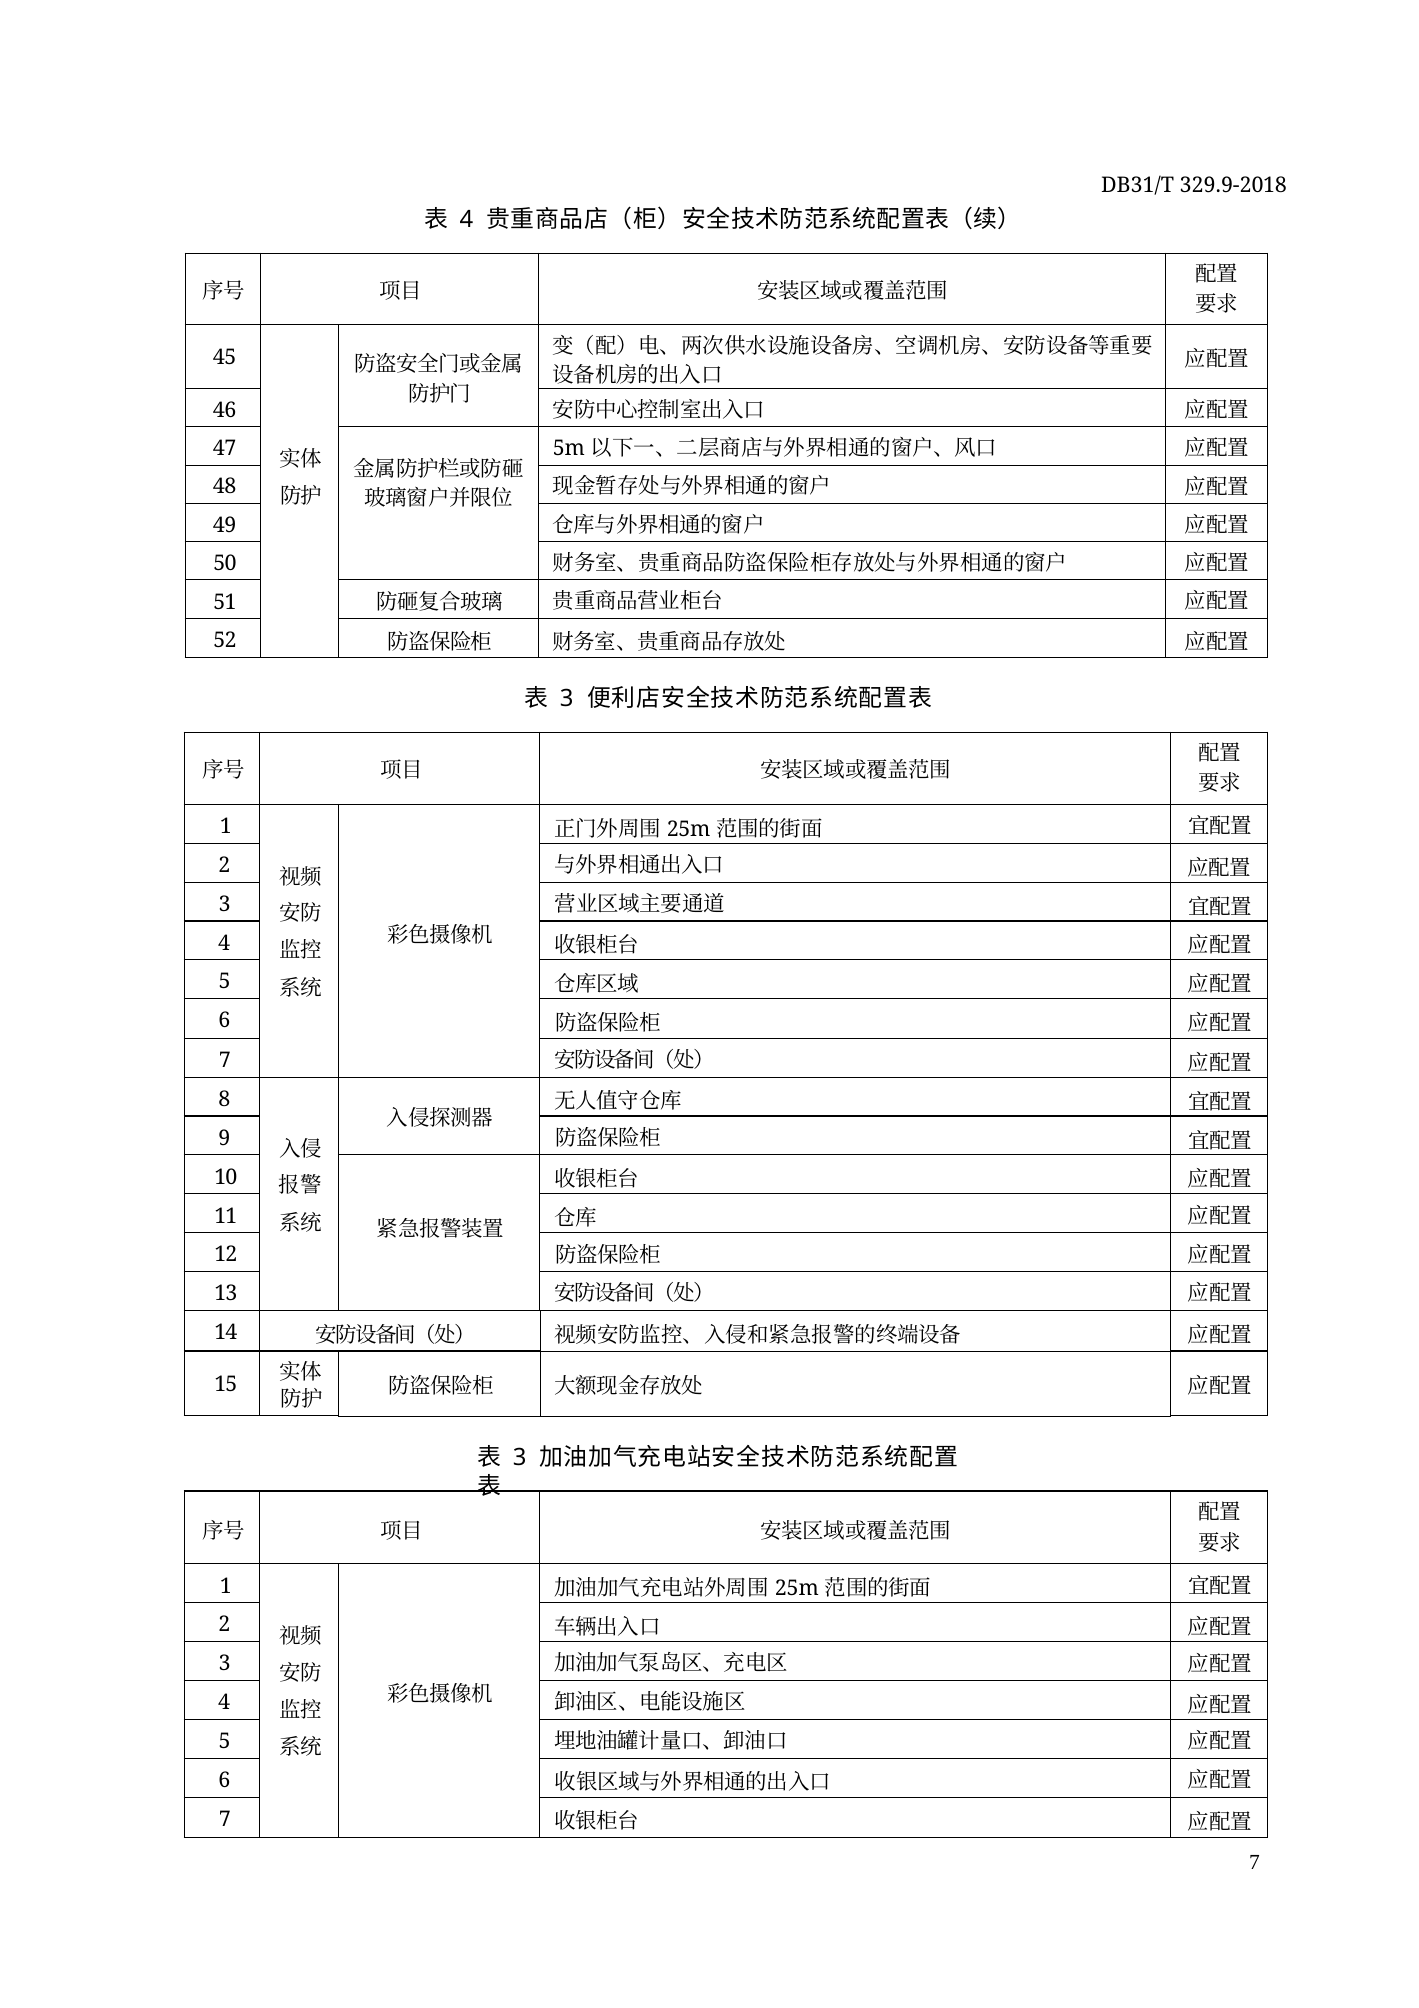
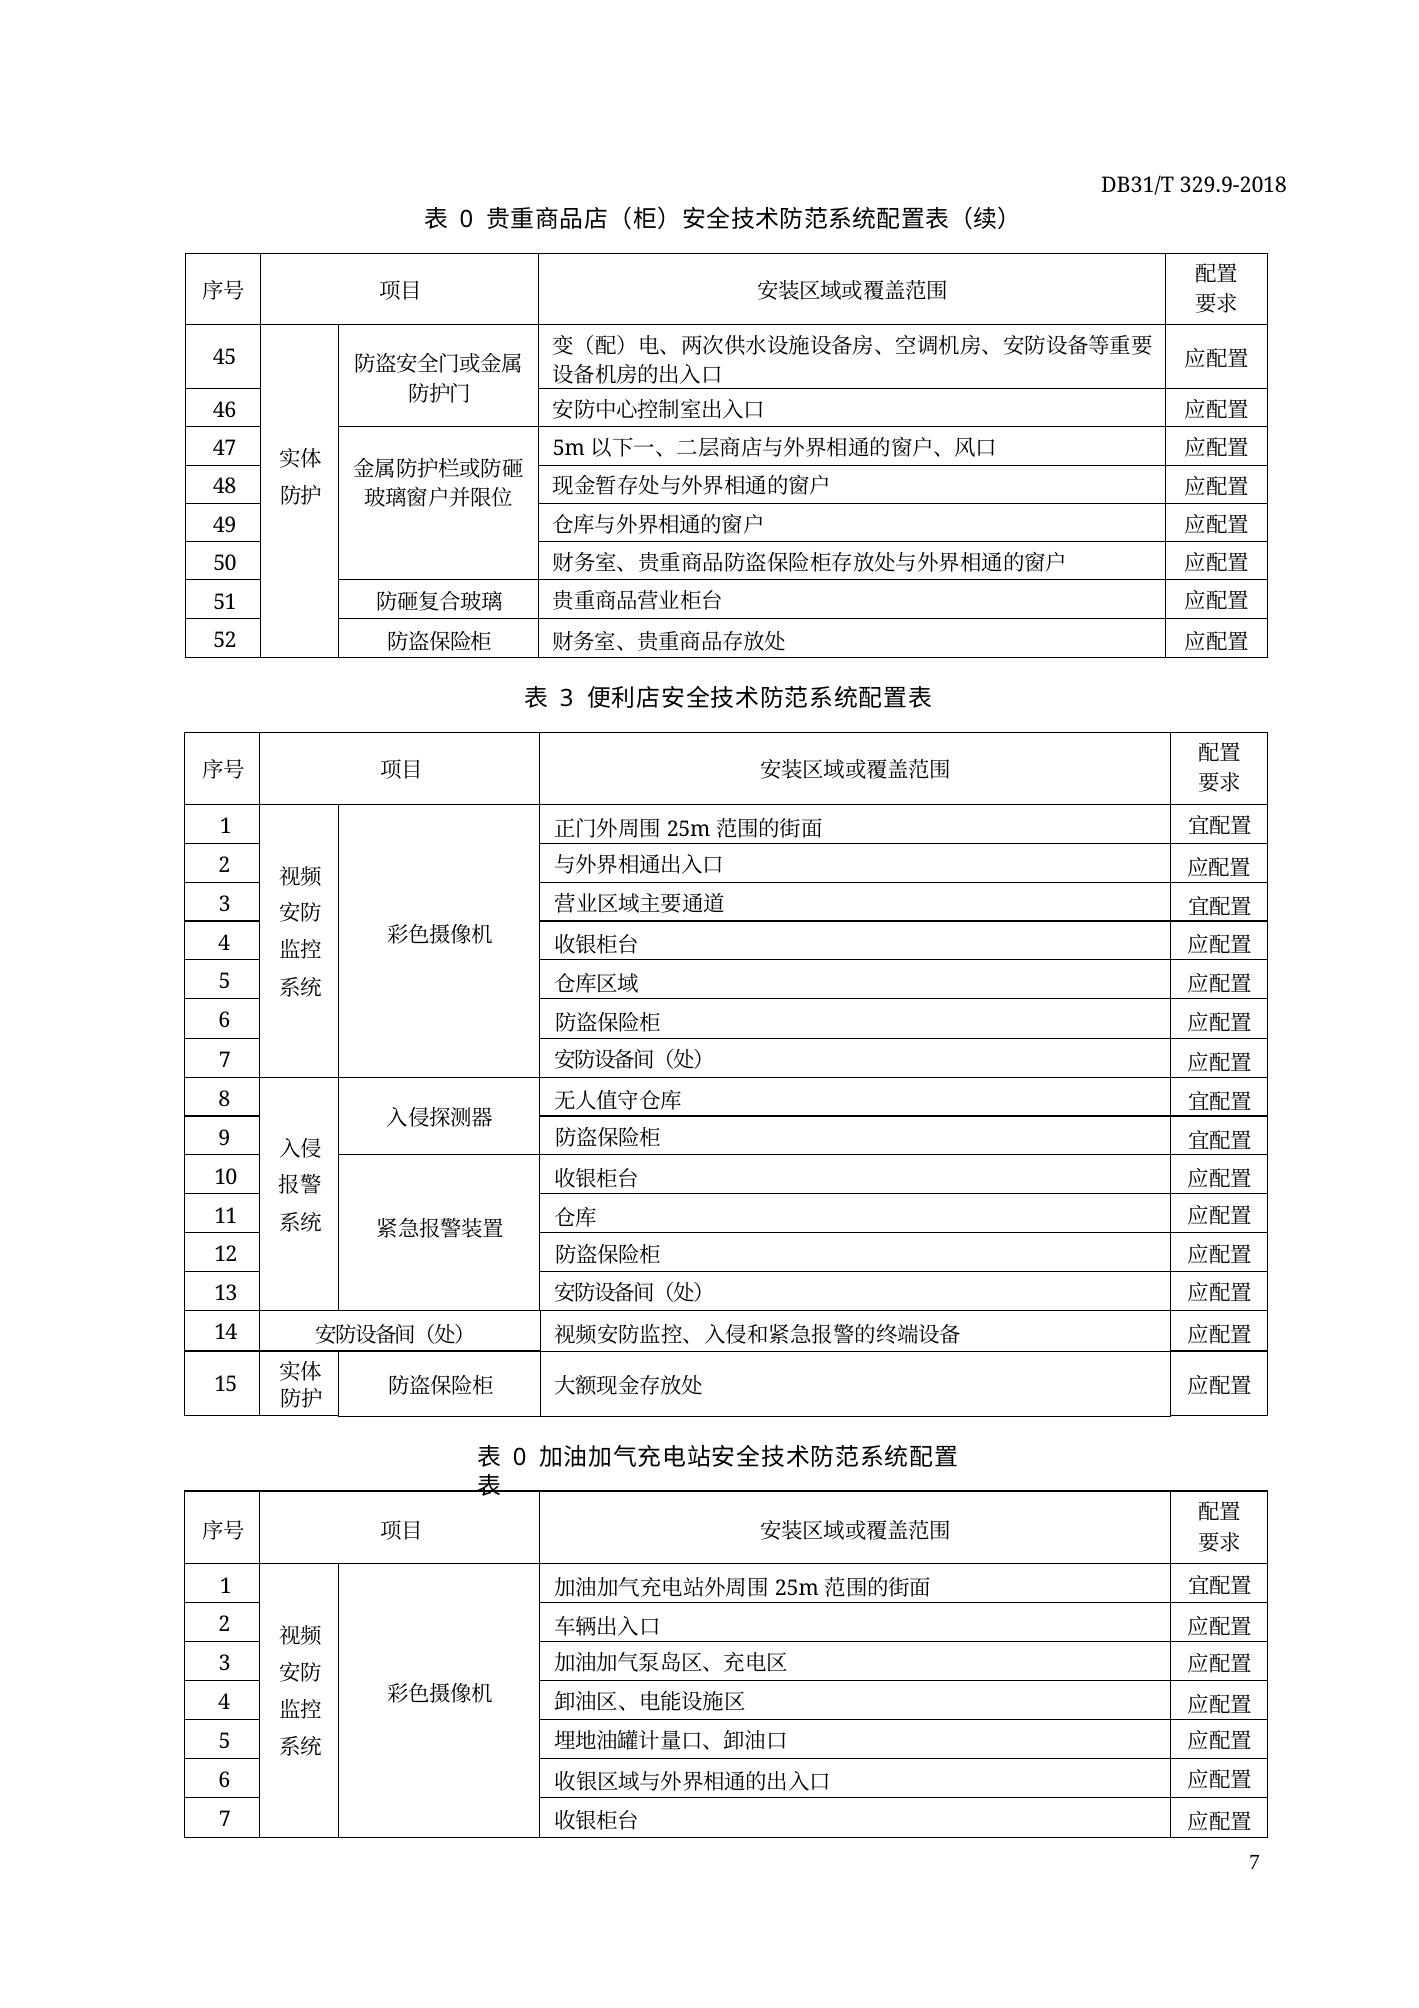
4: 4 -> 0 (466, 220)
3: 3 -> 0 (520, 1458)
